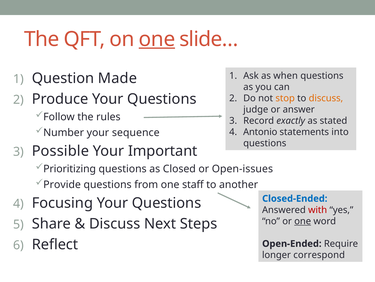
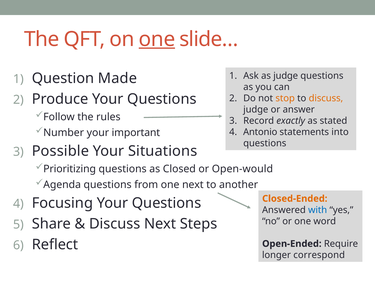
as when: when -> judge (286, 75)
sequence: sequence -> important (136, 132)
Important: Important -> Situations (163, 151)
Open-issues: Open-issues -> Open-would (242, 169)
Provide: Provide -> Agenda (62, 184)
one staff: staff -> next (193, 184)
Closed-Ended colour: blue -> orange (295, 198)
with colour: red -> blue (318, 209)
one underline: present -> none (303, 221)
